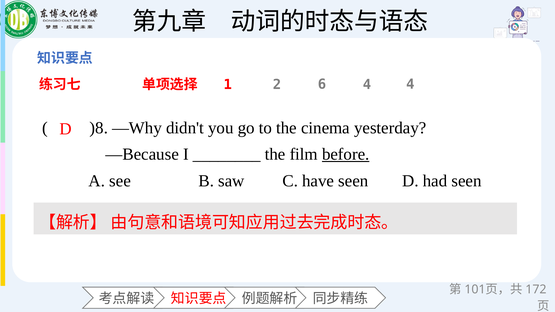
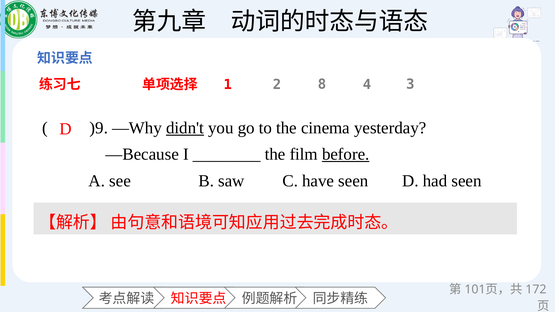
6: 6 -> 8 (322, 84)
4 4: 4 -> 3 (410, 84)
)8: )8 -> )9 (99, 128)
didn't underline: none -> present (185, 128)
